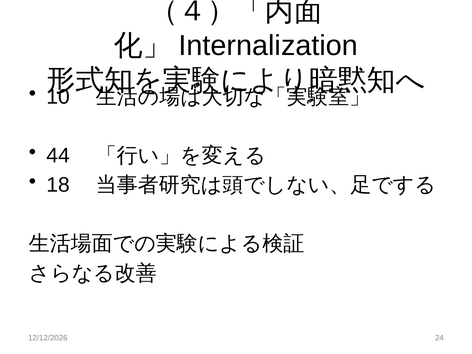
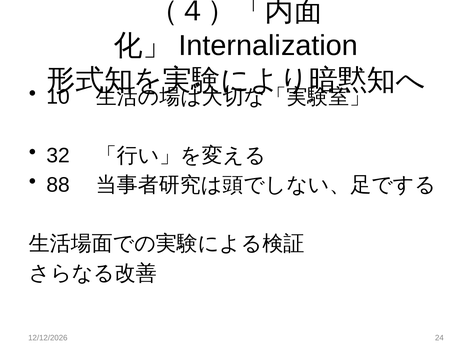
44: 44 -> 32 (58, 156)
18: 18 -> 88 (58, 185)
